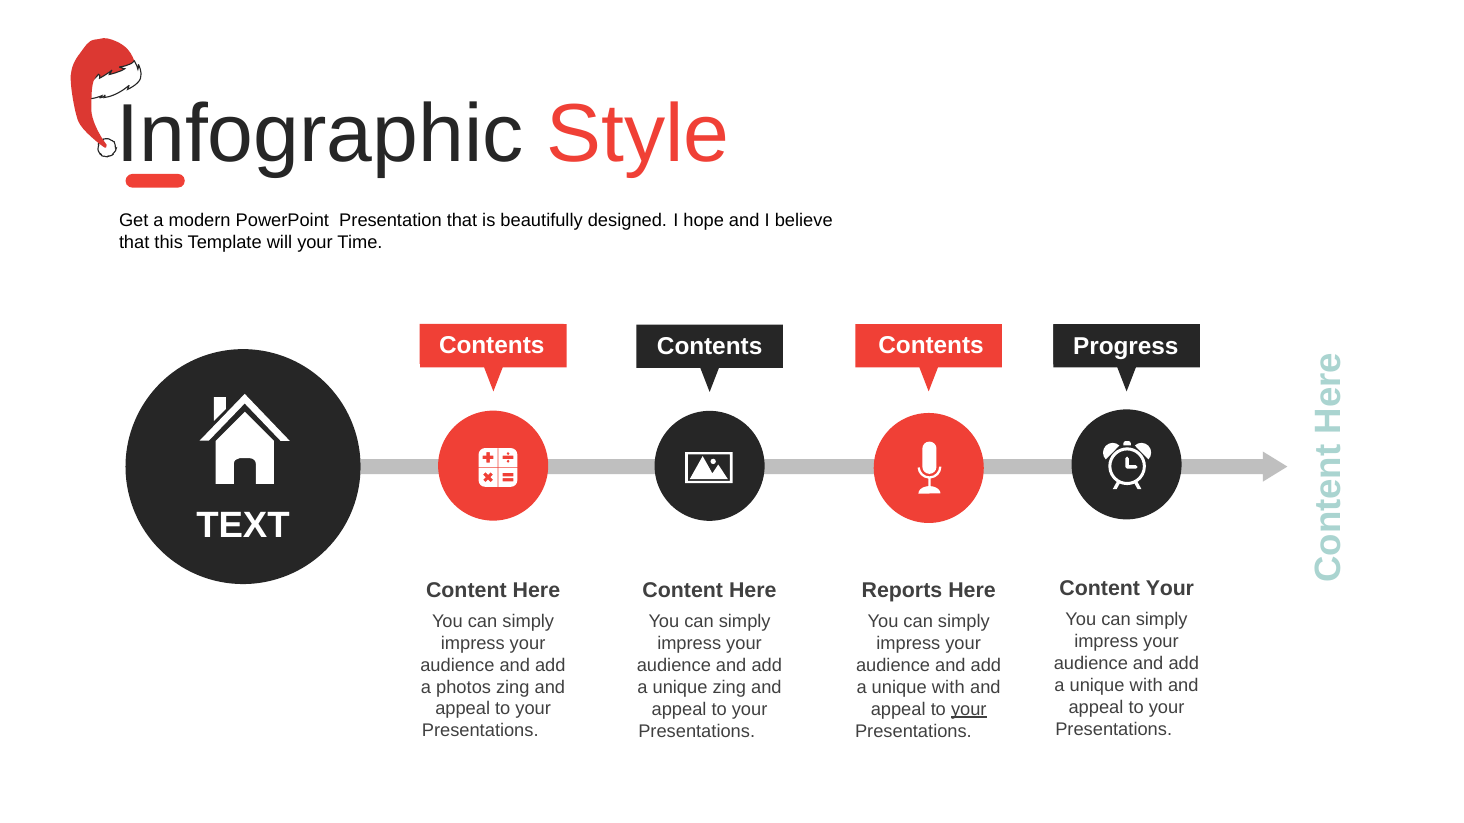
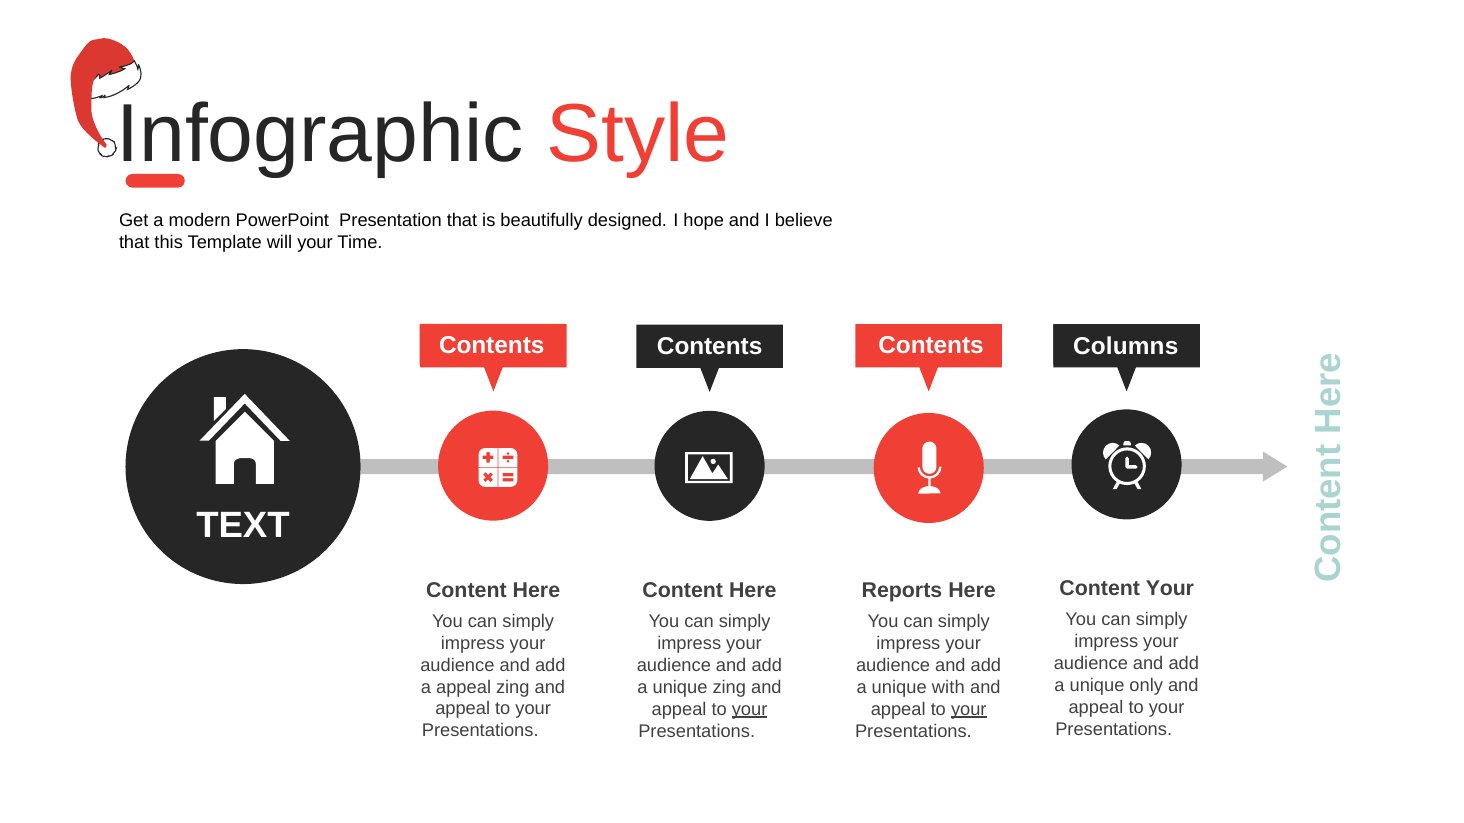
Progress: Progress -> Columns (1126, 346)
with: with -> only (1146, 686)
a photos: photos -> appeal (464, 687)
your underline: none -> present (750, 710)
